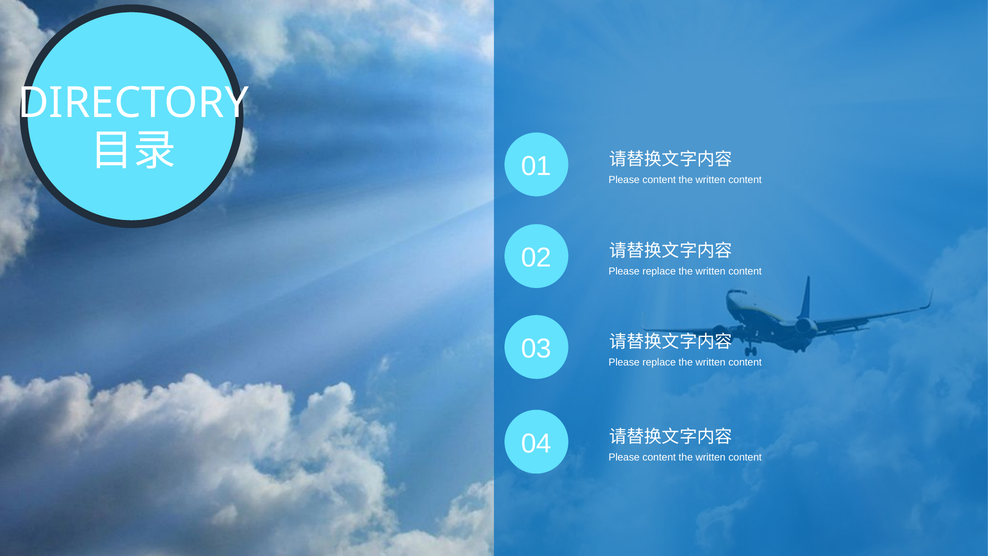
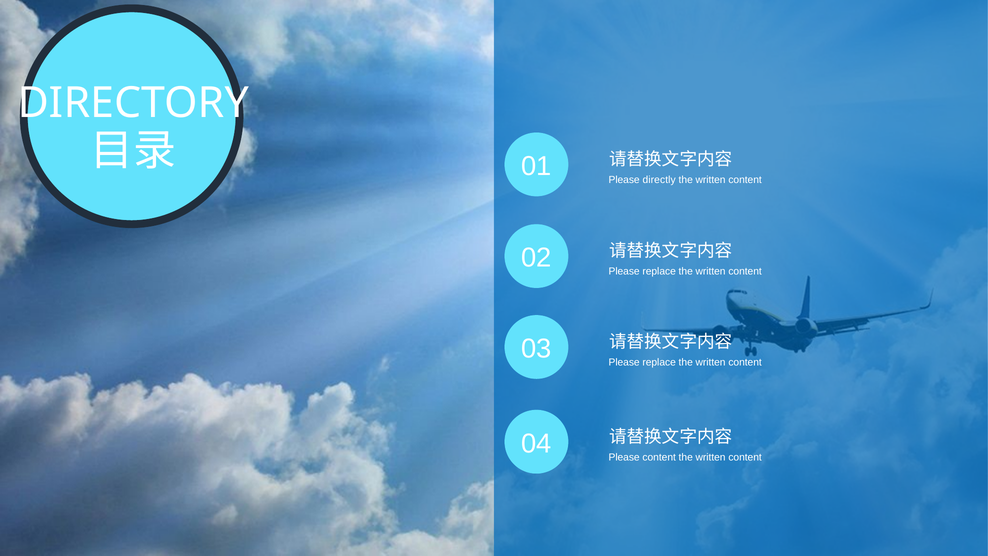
01 Please content: content -> directly (659, 180)
